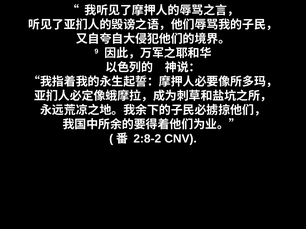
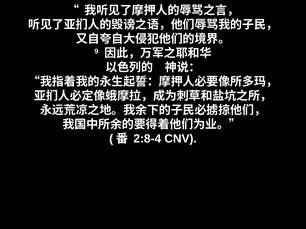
2:8-2: 2:8-2 -> 2:8-4 (147, 139)
